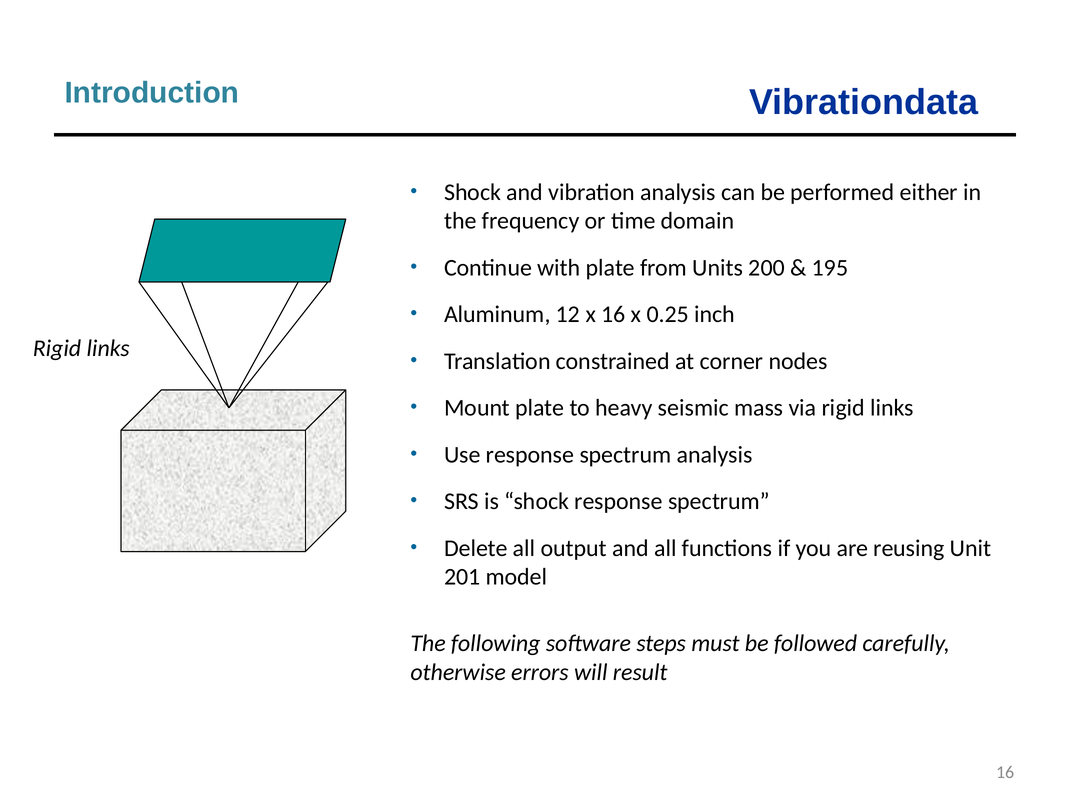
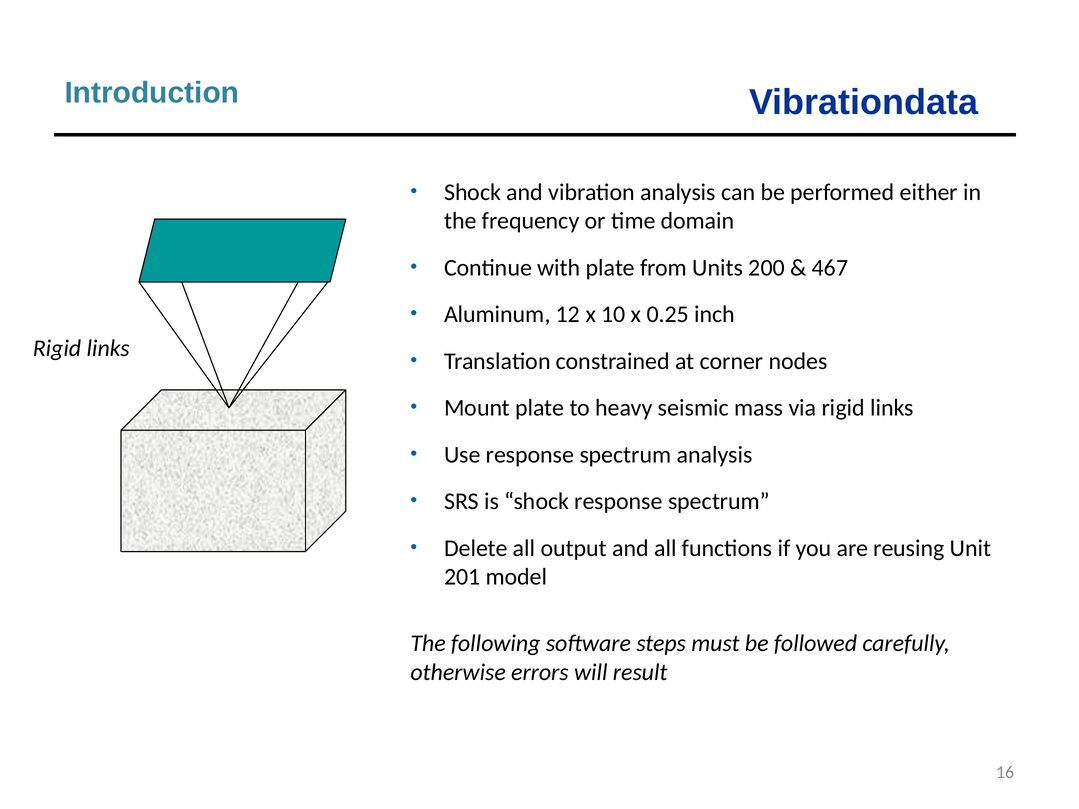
195: 195 -> 467 (830, 268)
x 16: 16 -> 10 (613, 315)
